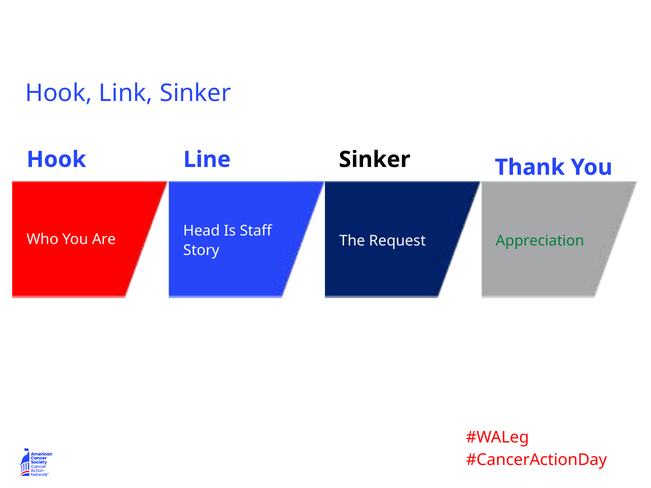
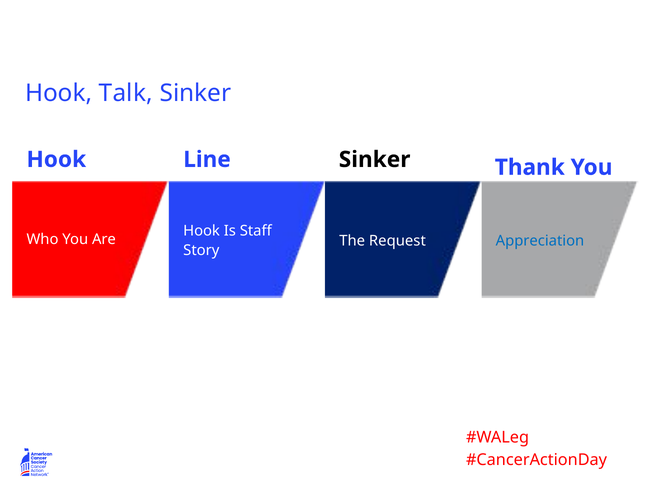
Link: Link -> Talk (126, 93)
Head: Head -> Hook (202, 231)
Appreciation colour: green -> blue (540, 241)
